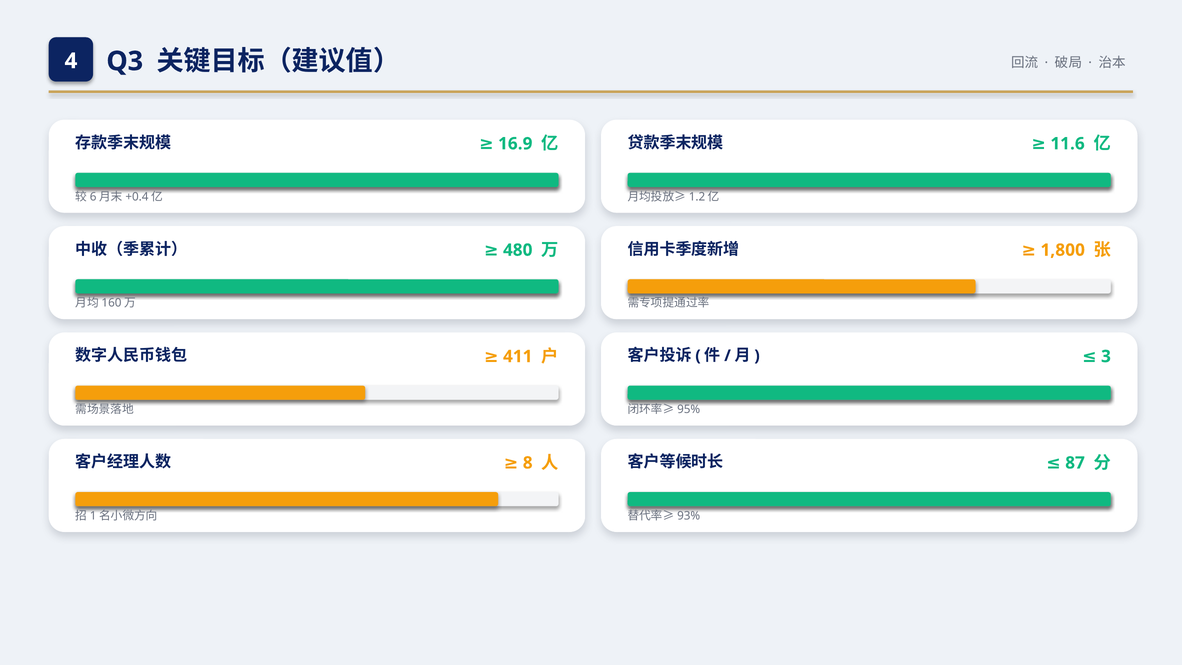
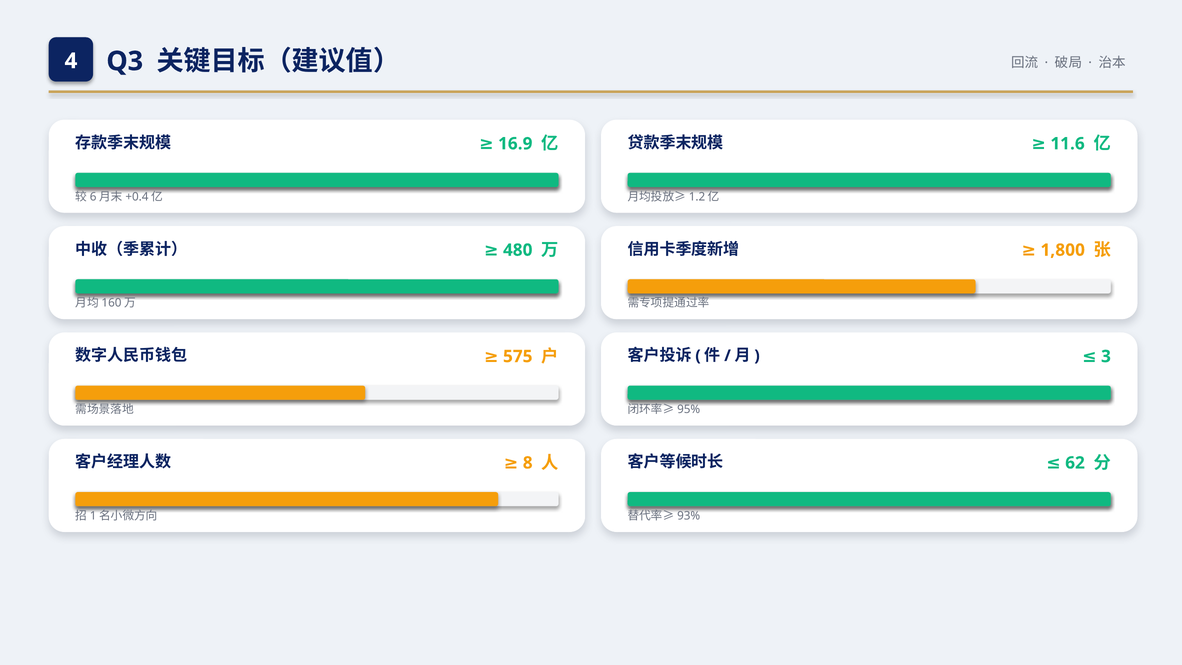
411: 411 -> 575 (518, 356)
87: 87 -> 62 (1075, 463)
